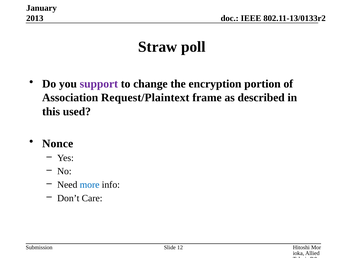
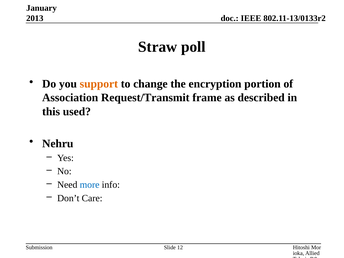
support colour: purple -> orange (99, 84)
Request/Plaintext: Request/Plaintext -> Request/Transmit (145, 98)
Nonce: Nonce -> Nehru (58, 144)
